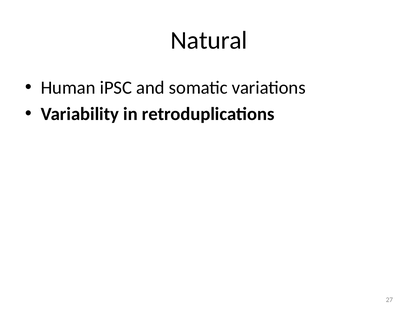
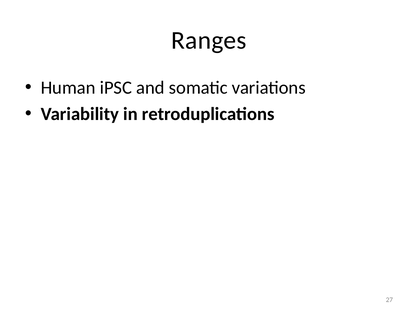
Natural: Natural -> Ranges (209, 40)
